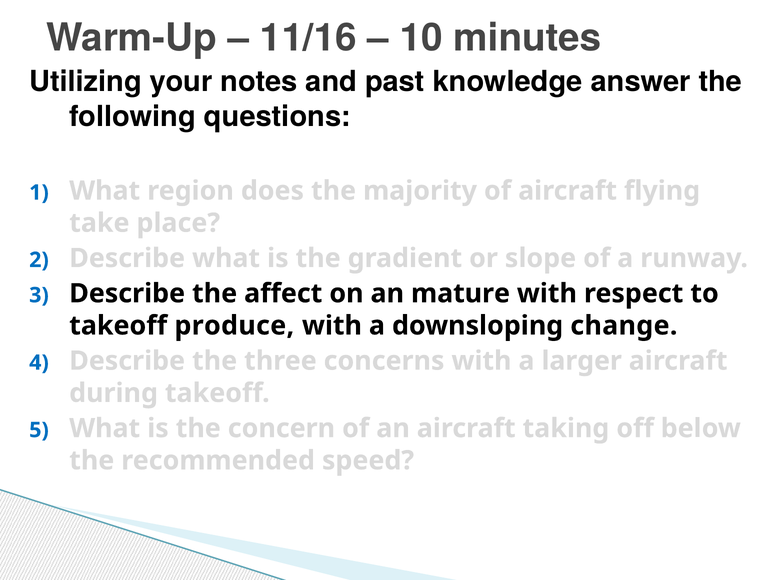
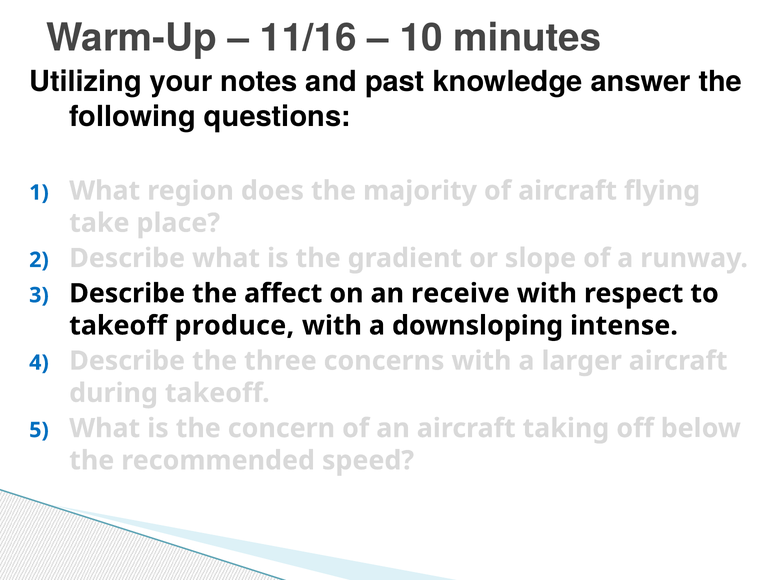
mature: mature -> receive (460, 294)
change: change -> intense (624, 326)
